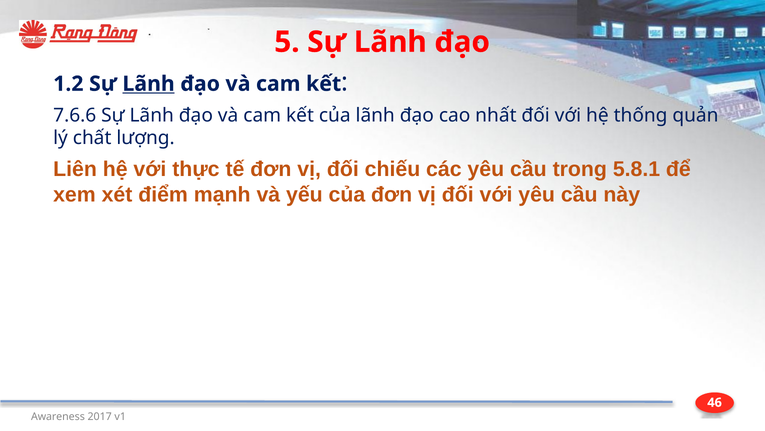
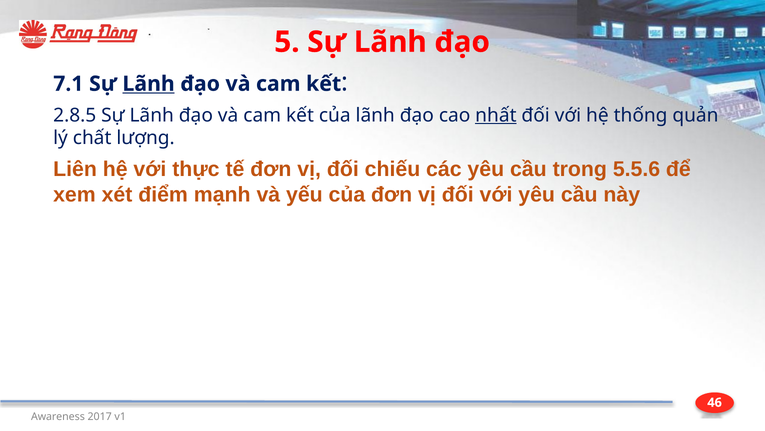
1.2: 1.2 -> 7.1 (68, 84)
7.6.6: 7.6.6 -> 2.8.5 (75, 115)
nhất underline: none -> present (496, 115)
5.8.1: 5.8.1 -> 5.5.6 (636, 169)
